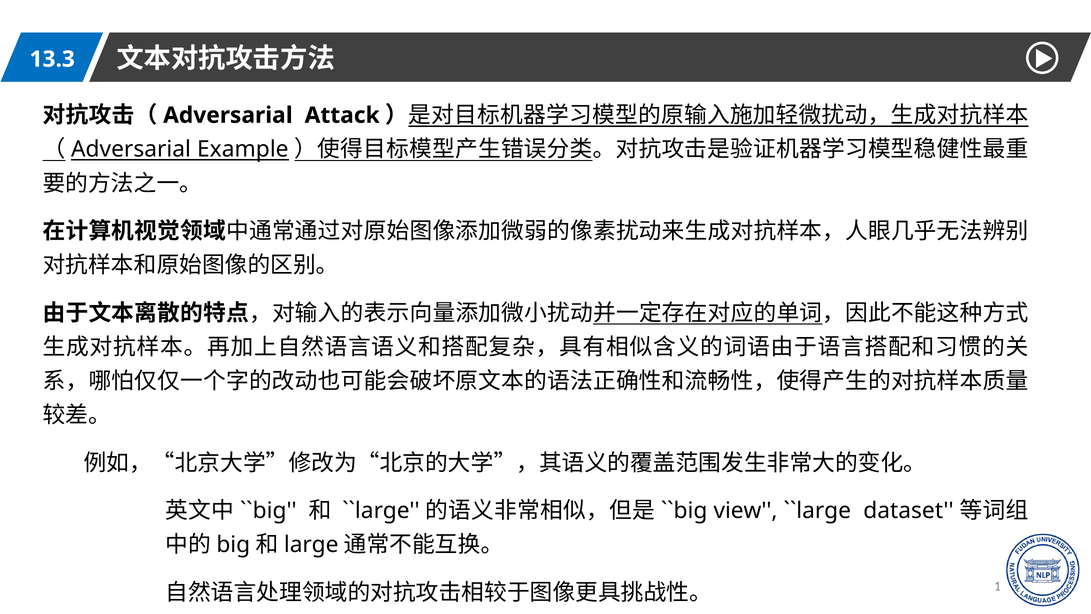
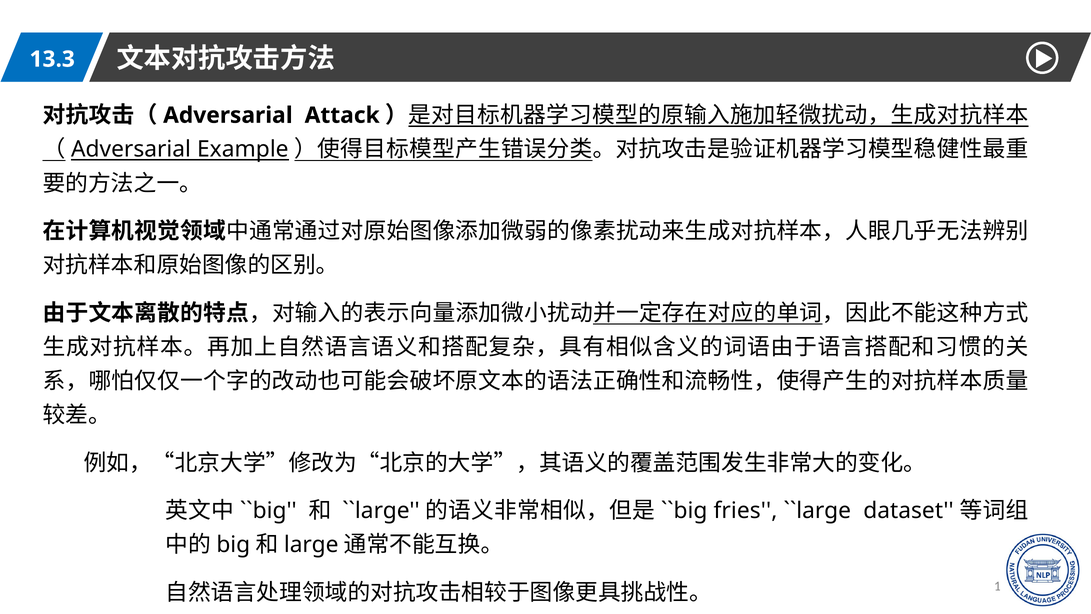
view: view -> fries (745, 511)
